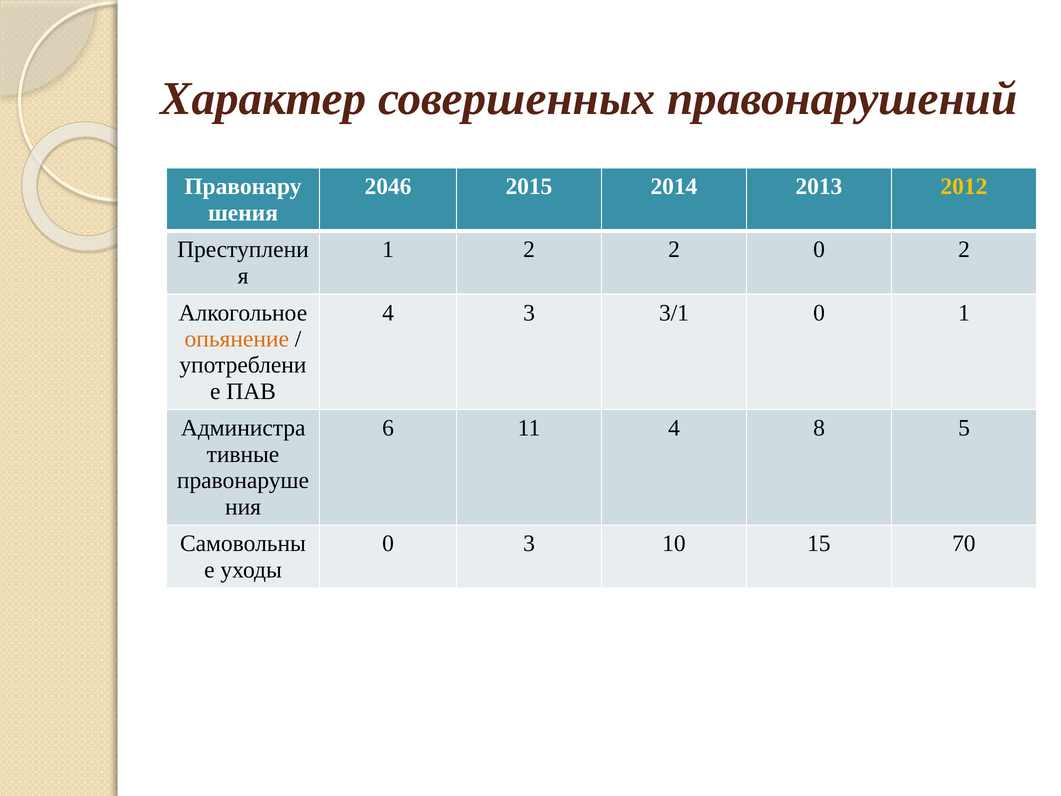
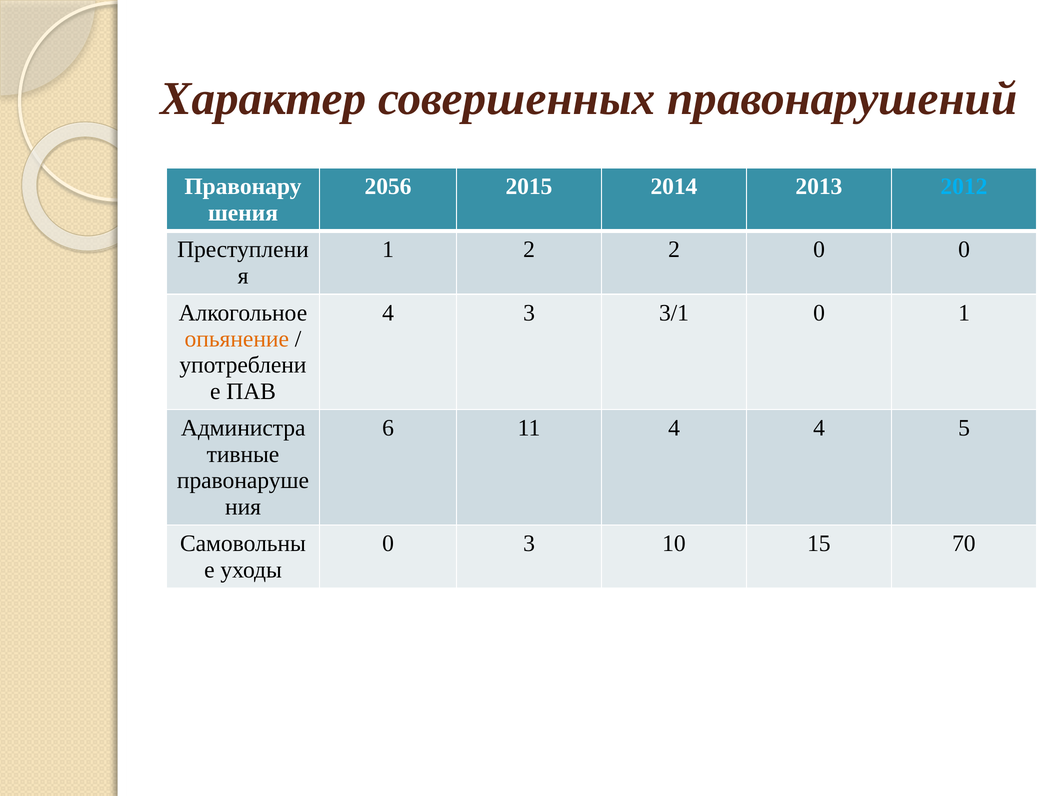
2046: 2046 -> 2056 (388, 187)
2012 colour: yellow -> light blue (964, 187)
0 2: 2 -> 0 (964, 250)
4 8: 8 -> 4 (819, 428)
